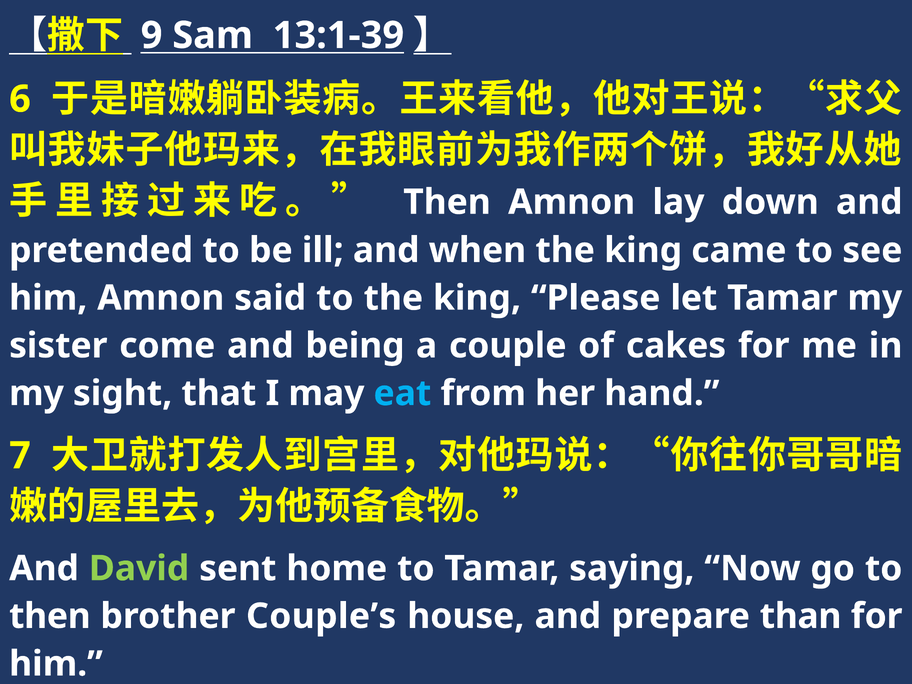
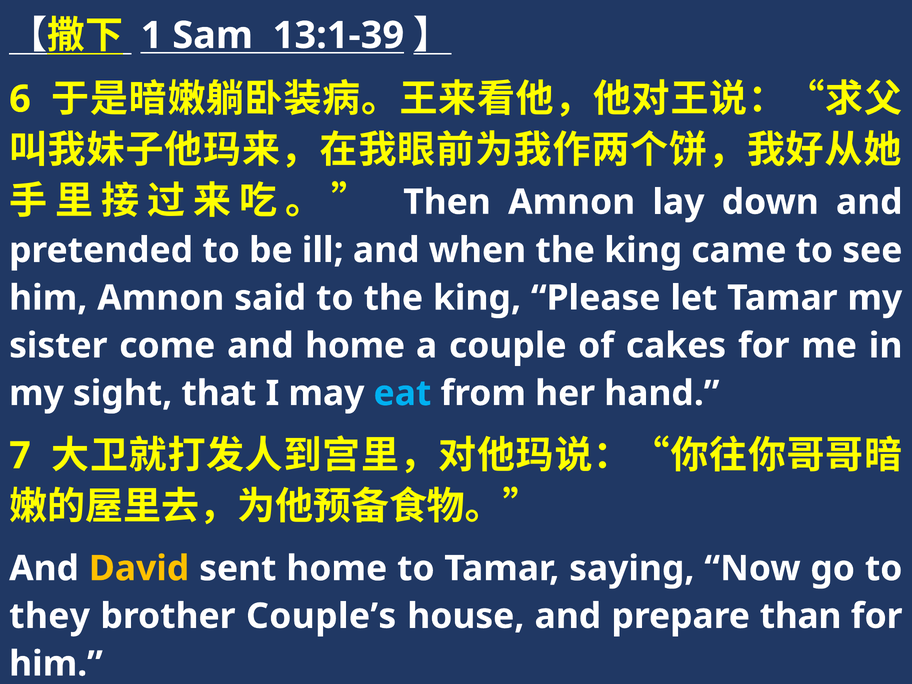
9: 9 -> 1 (152, 35)
and being: being -> home (355, 346)
David colour: light green -> yellow (139, 569)
then: then -> they (50, 616)
